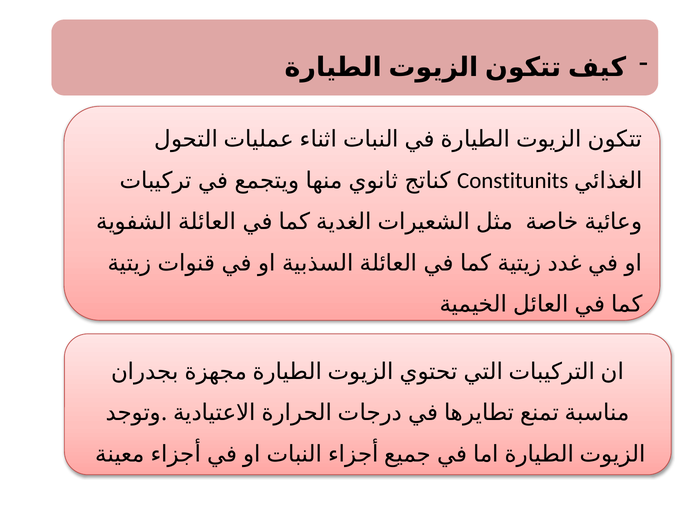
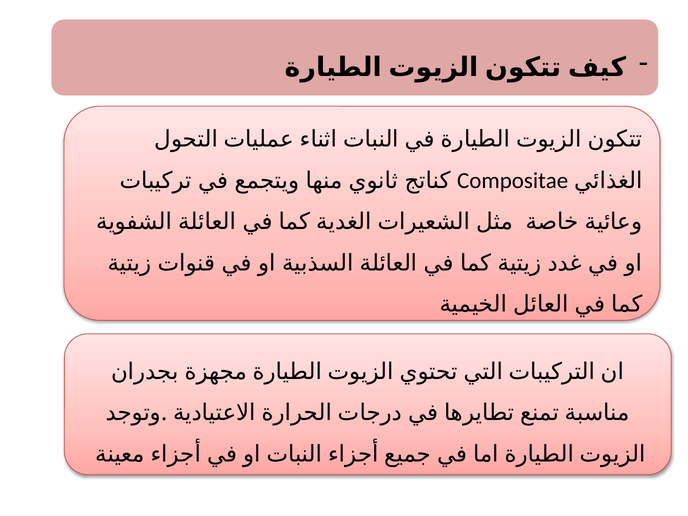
Constitunits: Constitunits -> Compositae (513, 180)
